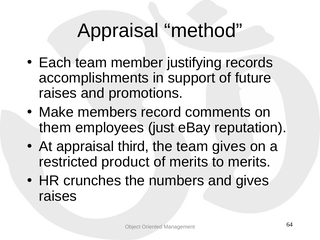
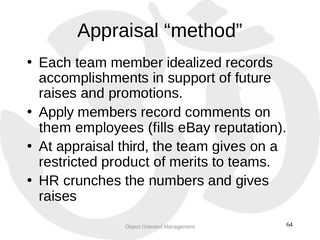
justifying: justifying -> idealized (194, 63)
Make: Make -> Apply (56, 112)
just: just -> fills (161, 128)
to merits: merits -> teams (249, 162)
